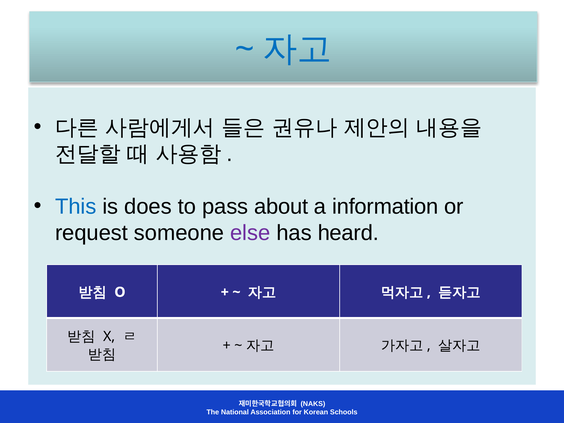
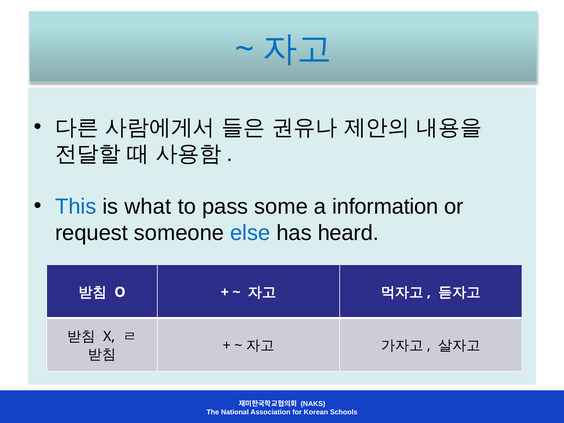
does: does -> what (148, 207)
about: about -> some (281, 207)
else colour: purple -> blue (250, 233)
